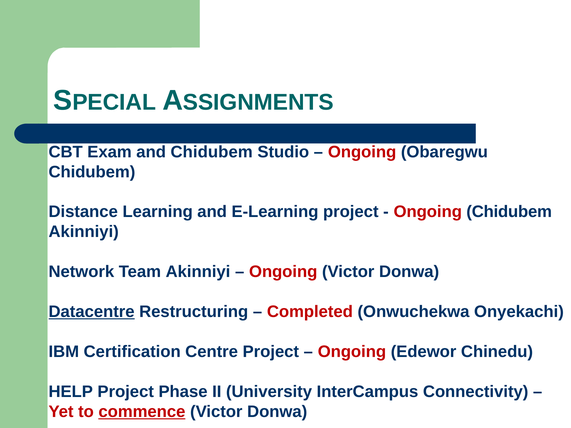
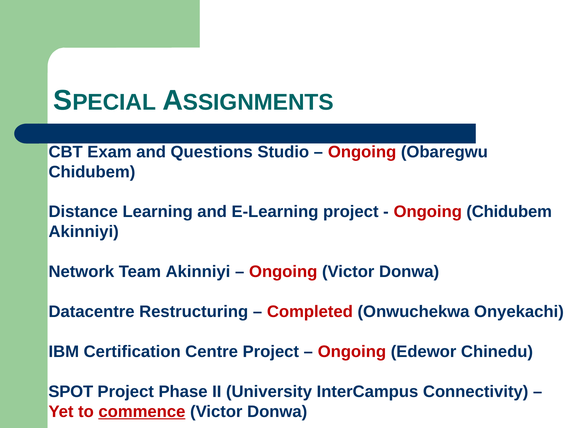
and Chidubem: Chidubem -> Questions (212, 152)
Datacentre underline: present -> none (92, 312)
HELP: HELP -> SPOT (71, 392)
